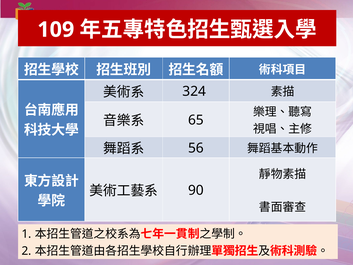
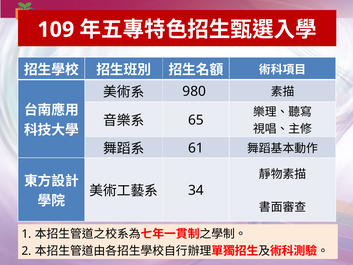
324: 324 -> 980 (194, 91)
56: 56 -> 61 (196, 148)
90: 90 -> 34 (196, 190)
